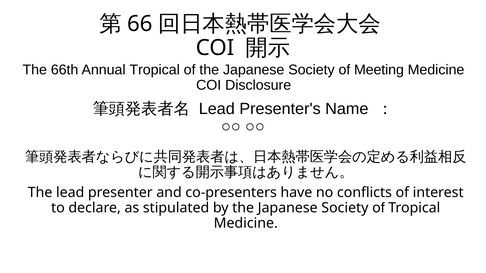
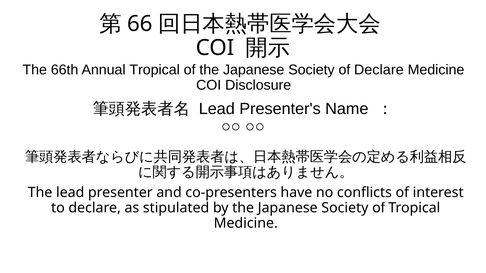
of Meeting: Meeting -> Declare (379, 70)
